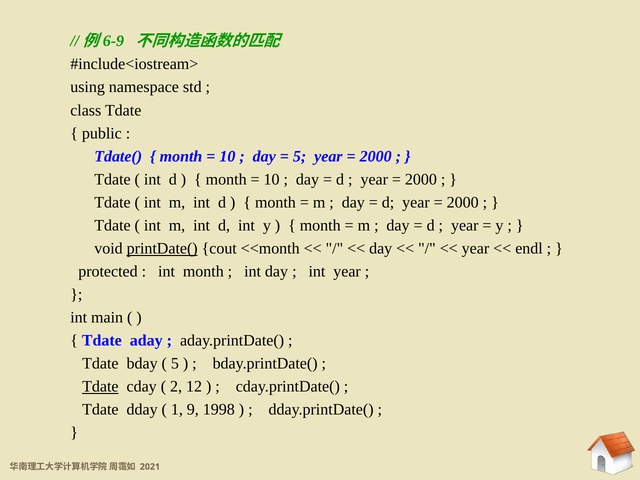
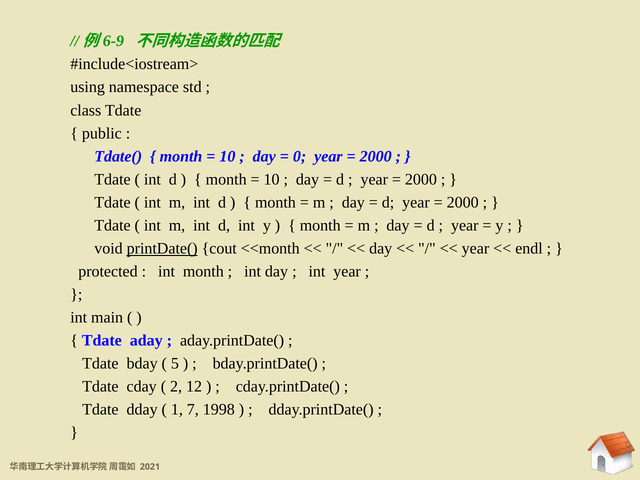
5: 5 -> 0 (300, 156)
Tdate underline: present -> none (100, 387)
9: 9 -> 7 (193, 410)
